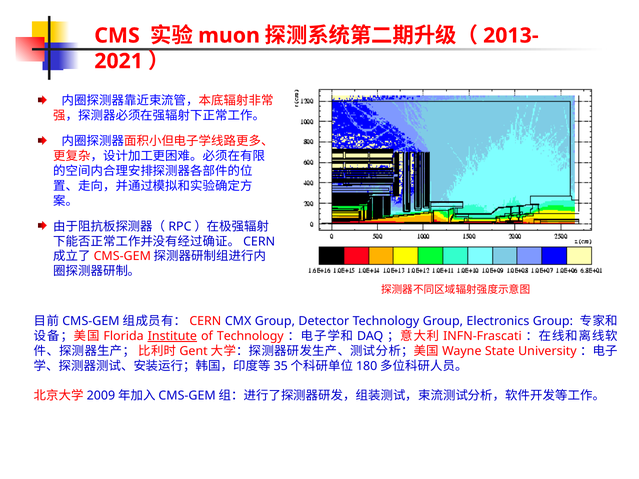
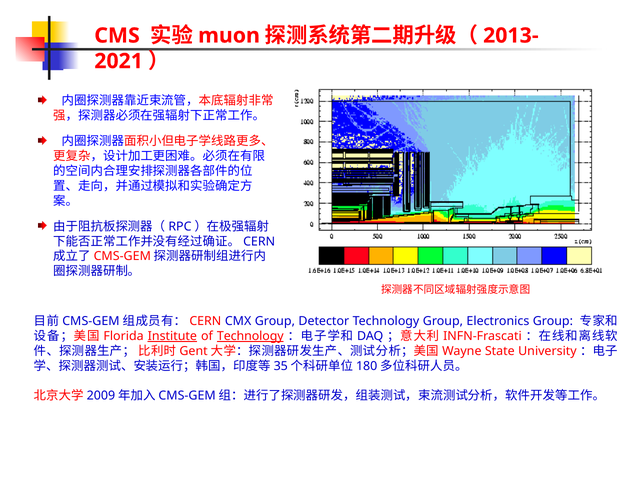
Technology underline: none -> present (250, 336)
